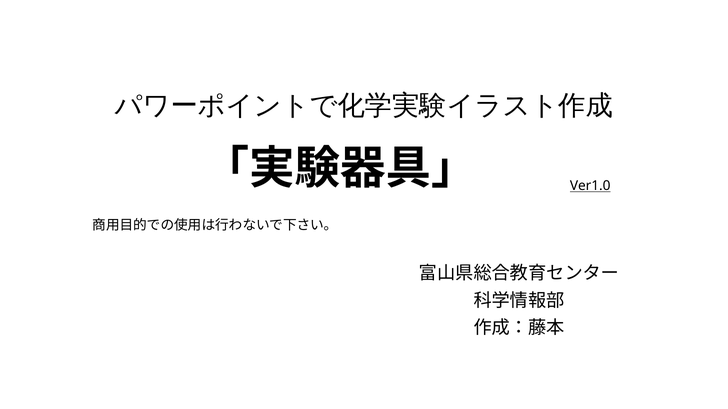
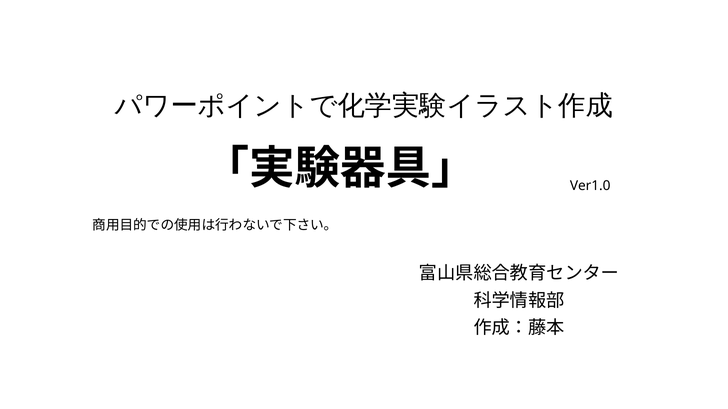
Ver1.0 underline: present -> none (590, 186)
